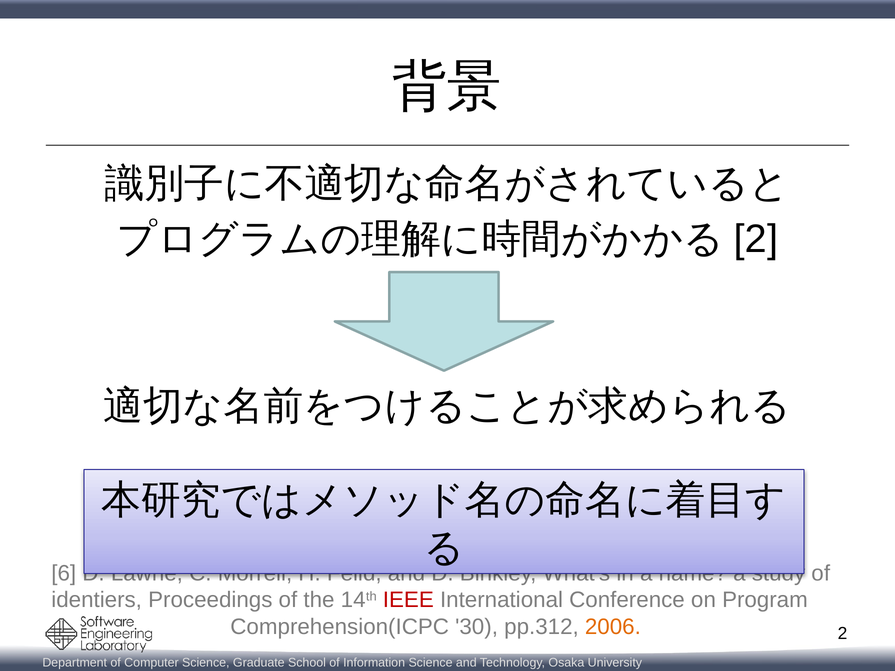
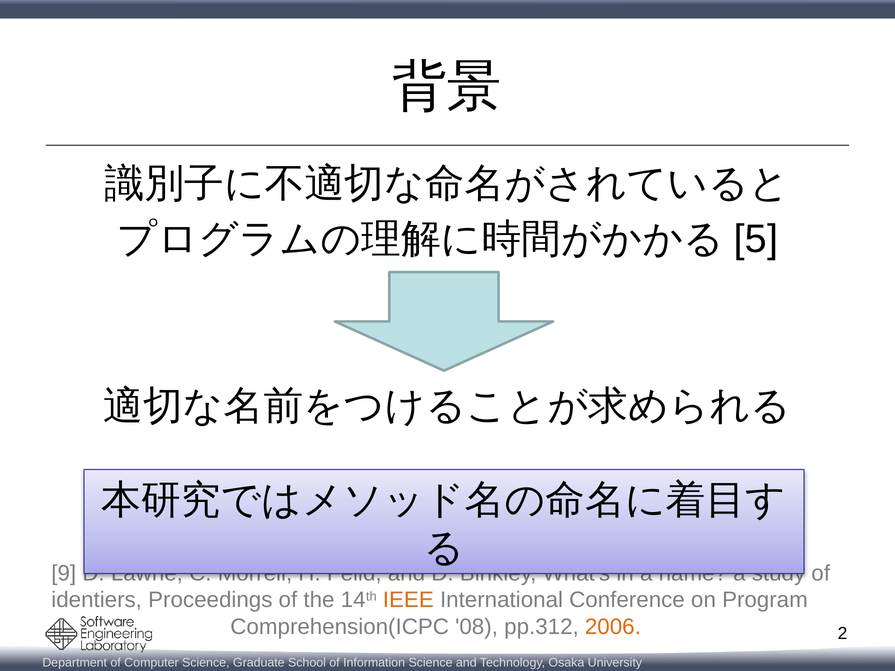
2: 2 -> 5 (756, 239)
6: 6 -> 9 (64, 573)
IEEE colour: red -> orange (408, 600)
30: 30 -> 08 (477, 627)
